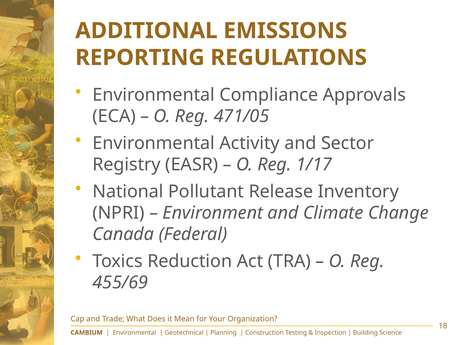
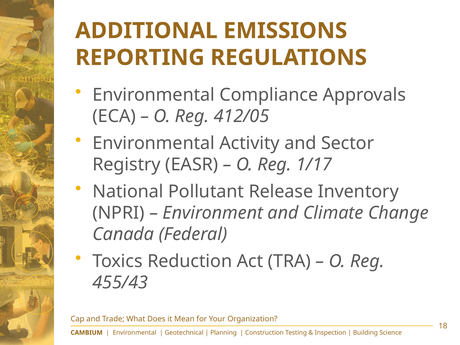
471/05: 471/05 -> 412/05 (241, 116)
455/69: 455/69 -> 455/43 (120, 283)
